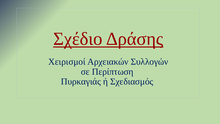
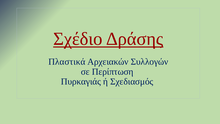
Χειρισμοί: Χειρισμοί -> Πλαστικά (67, 62)
